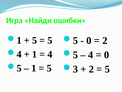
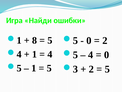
5: 5 -> 8 (34, 40)
